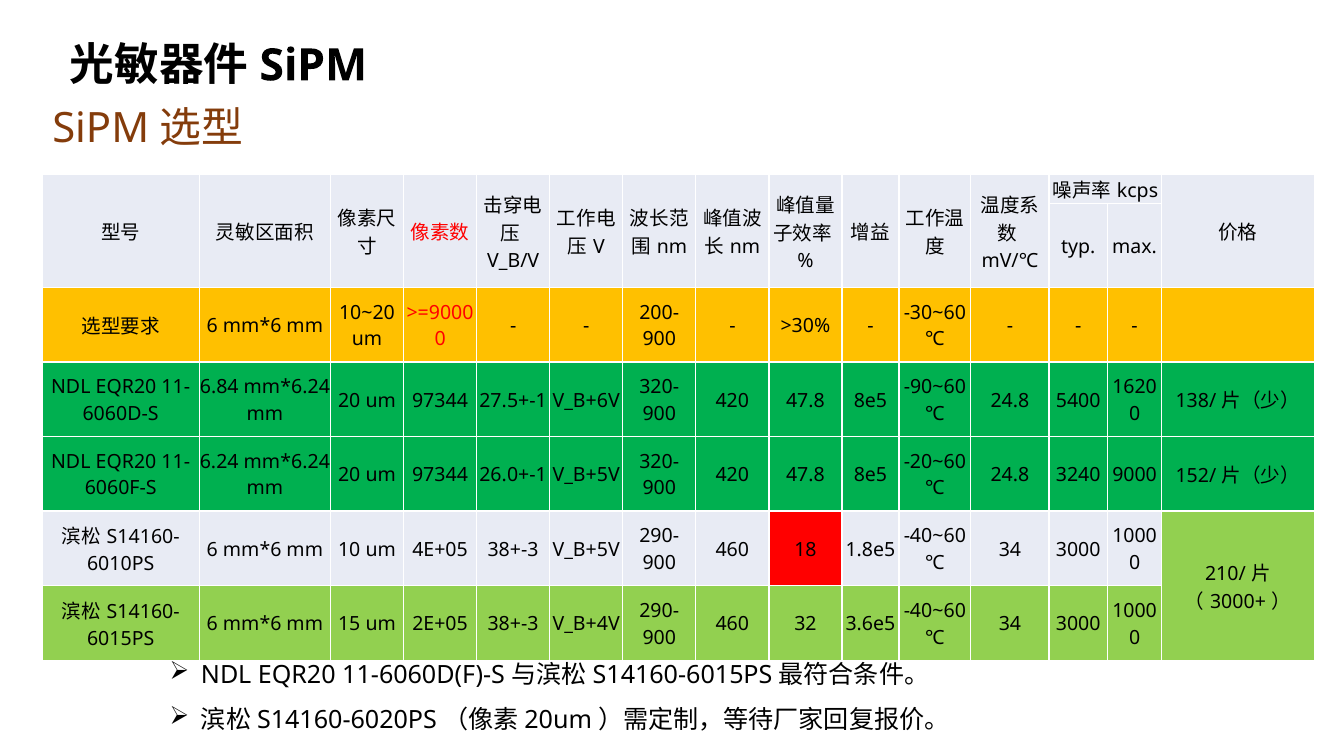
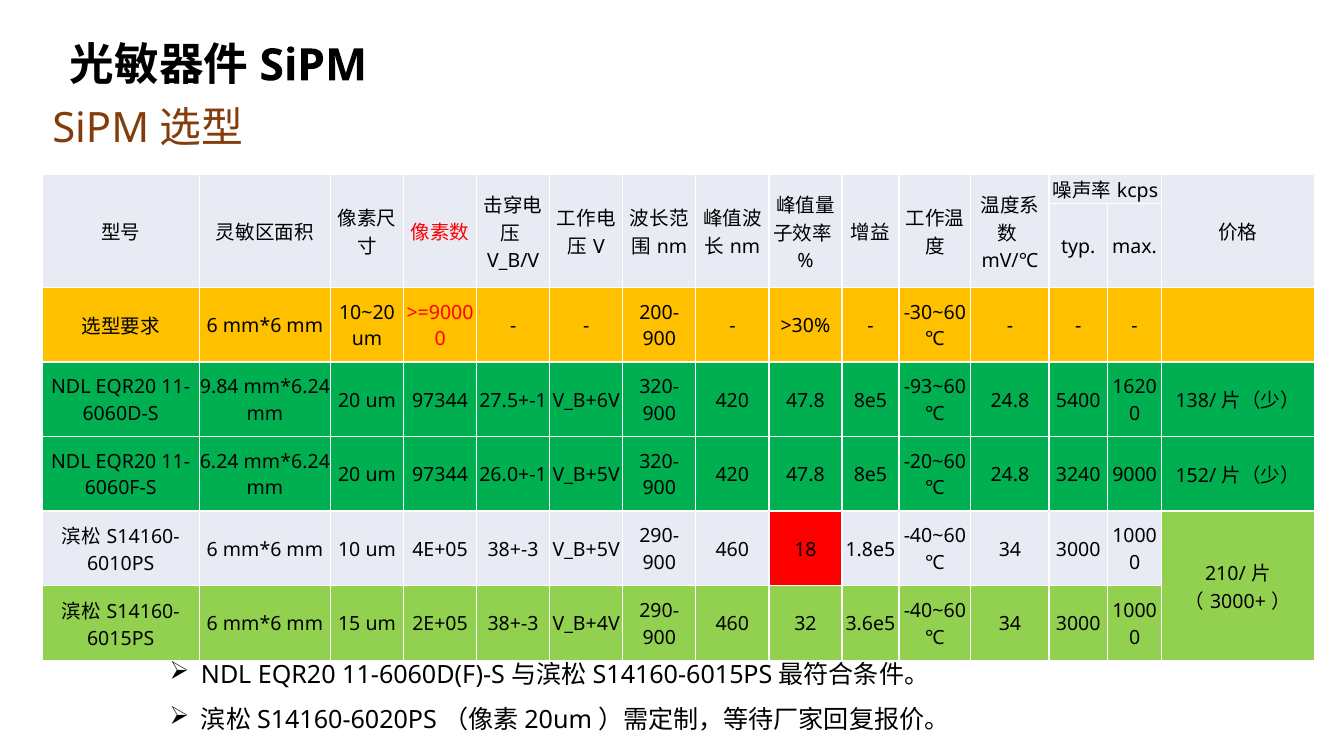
6.84: 6.84 -> 9.84 (219, 387)
-90~60: -90~60 -> -93~60 (935, 387)
